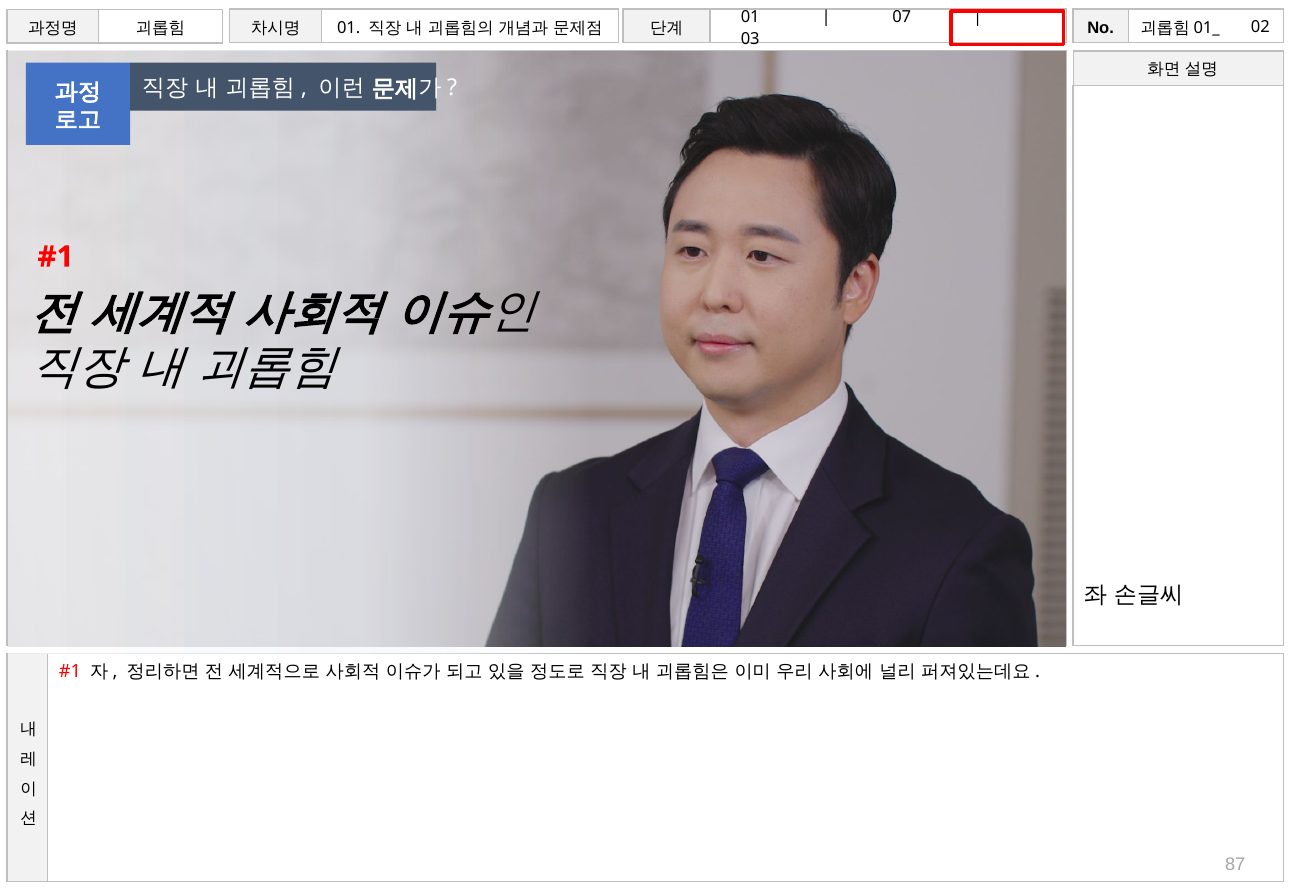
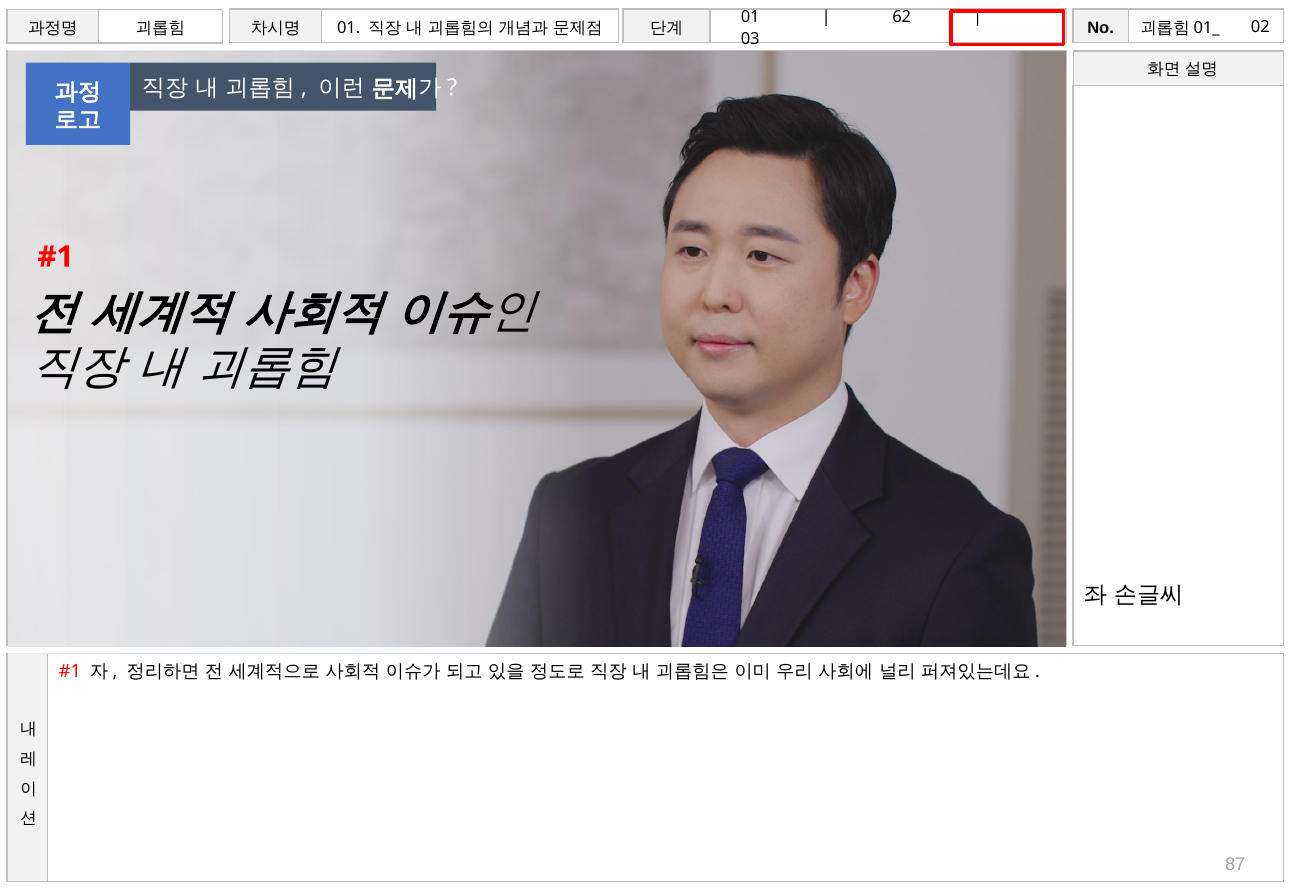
07: 07 -> 62 (902, 17)
